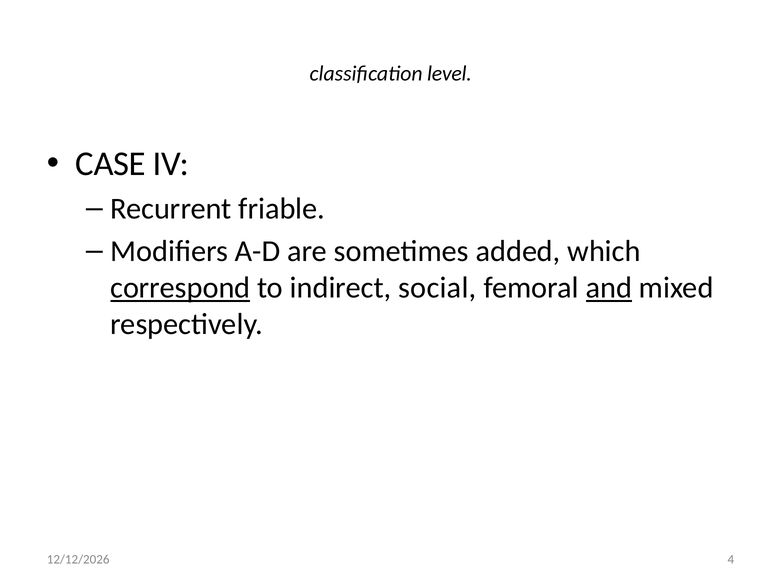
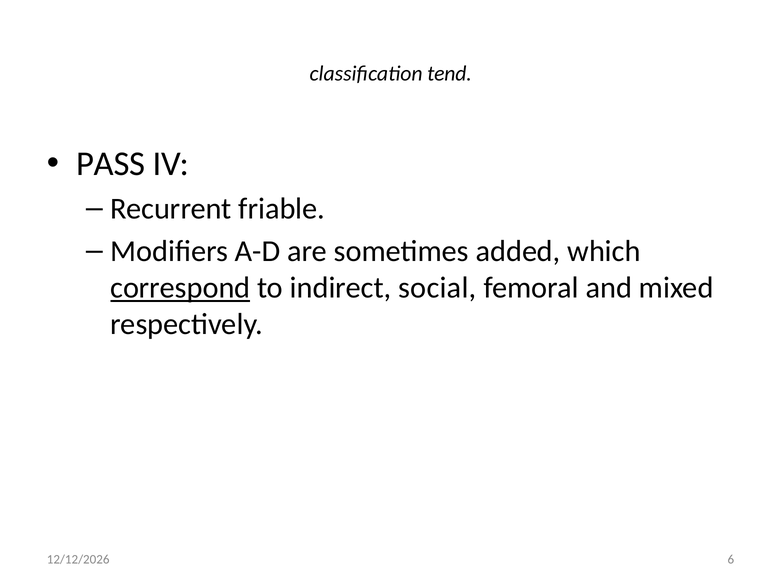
level: level -> tend (449, 74)
CASE: CASE -> PASS (111, 164)
and underline: present -> none (609, 288)
4: 4 -> 6 (731, 559)
